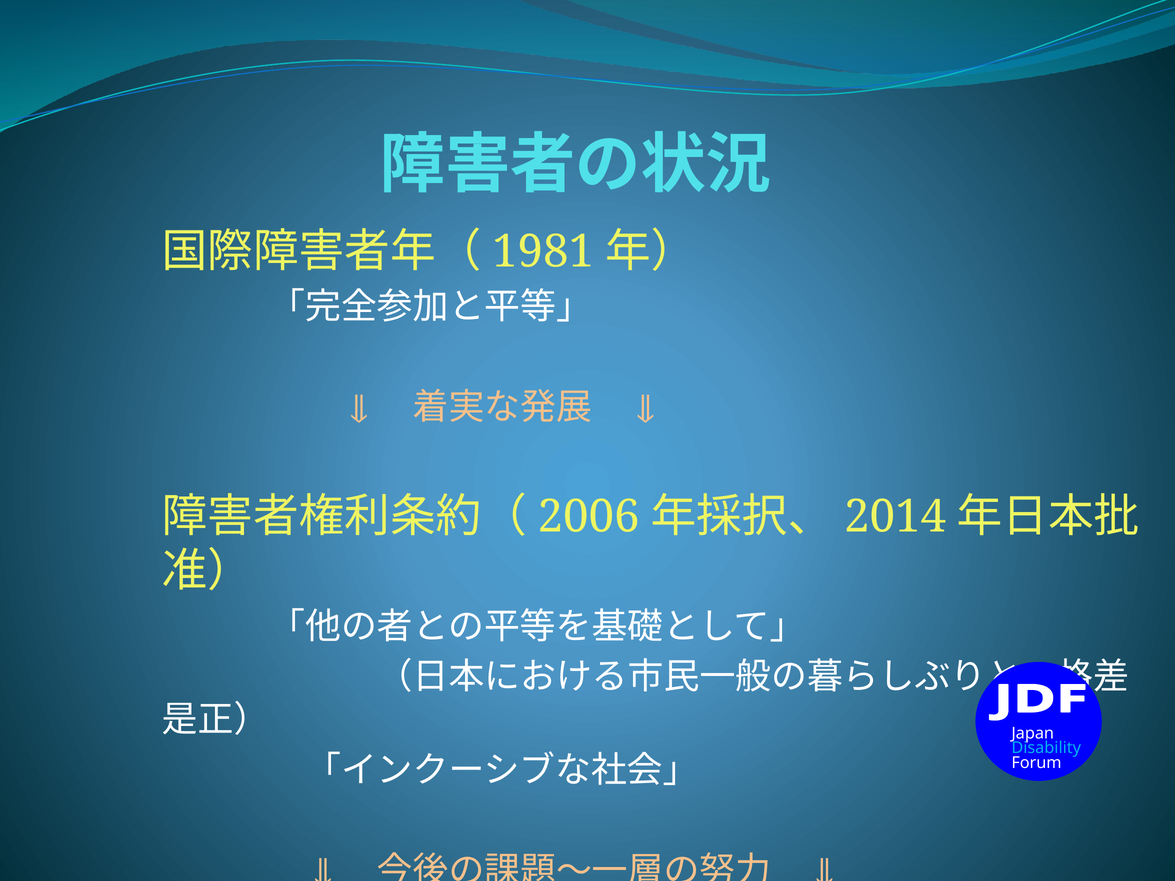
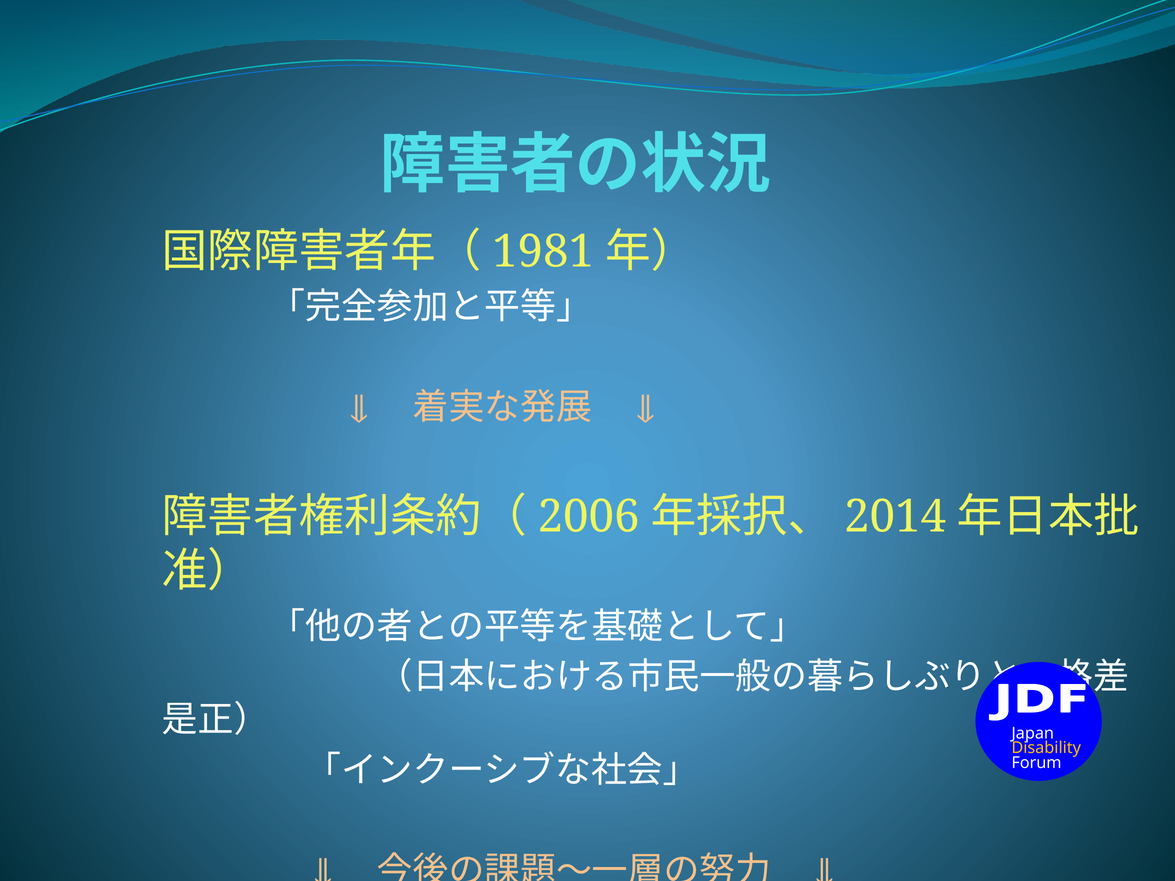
Disability colour: light blue -> yellow (1046, 748)
